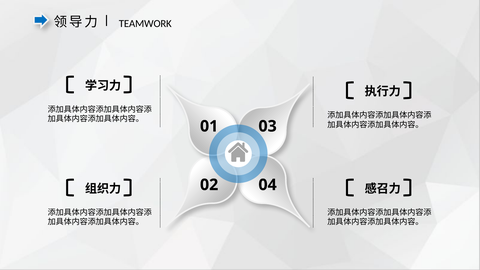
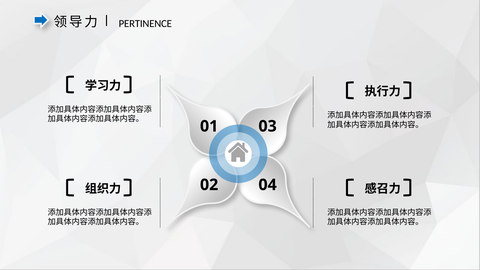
TEAMWORK: TEAMWORK -> PERTINENCE (145, 24)
